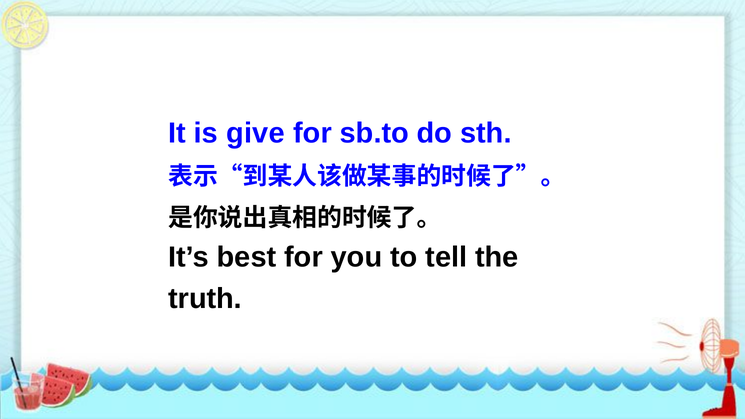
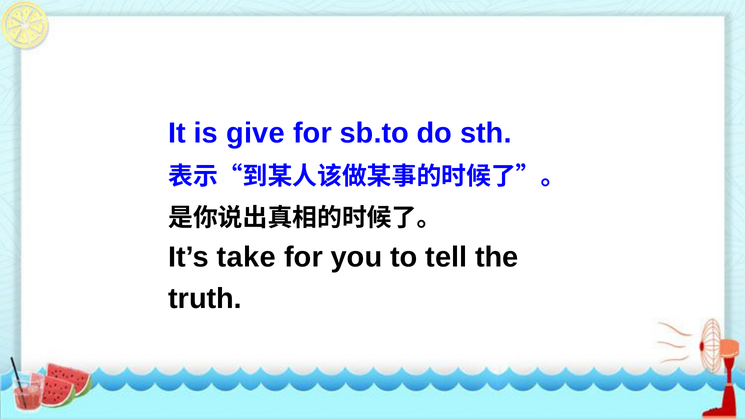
best: best -> take (246, 257)
